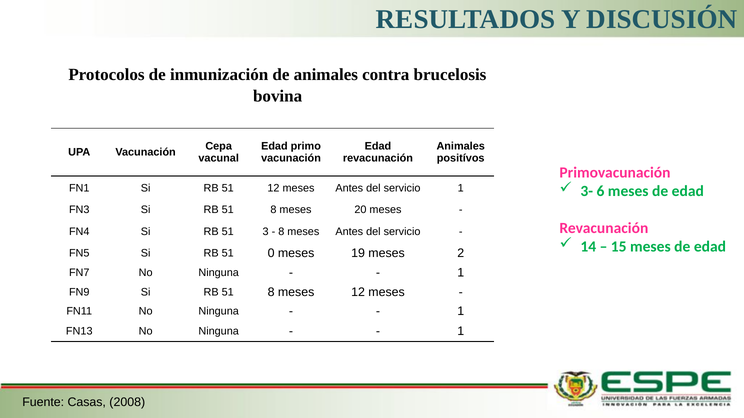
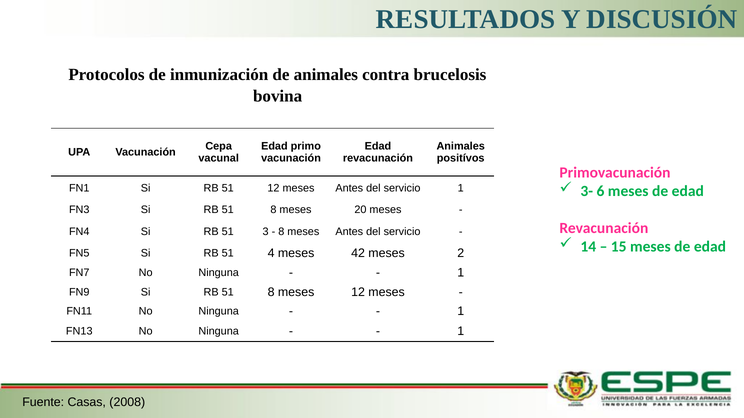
0: 0 -> 4 (271, 253)
19: 19 -> 42 (358, 253)
